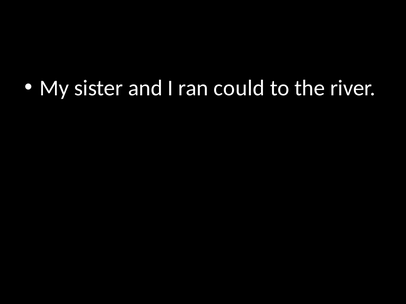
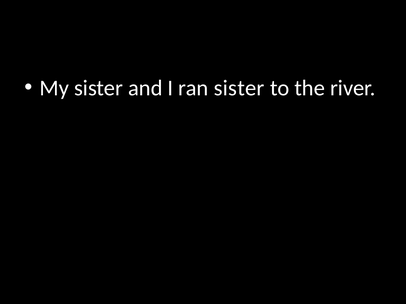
ran could: could -> sister (239, 88)
